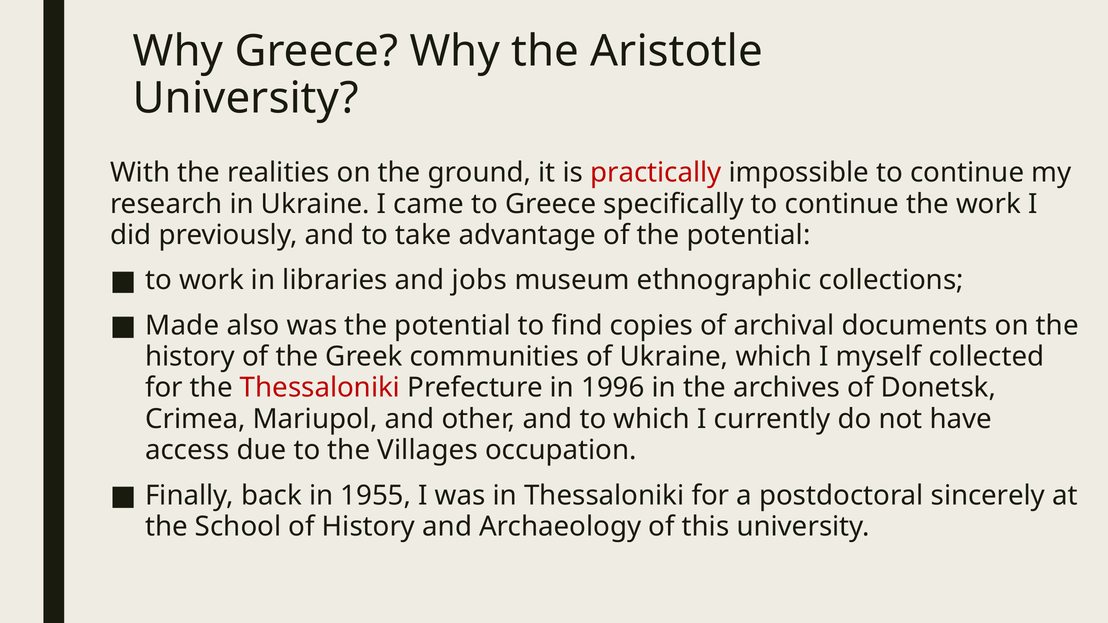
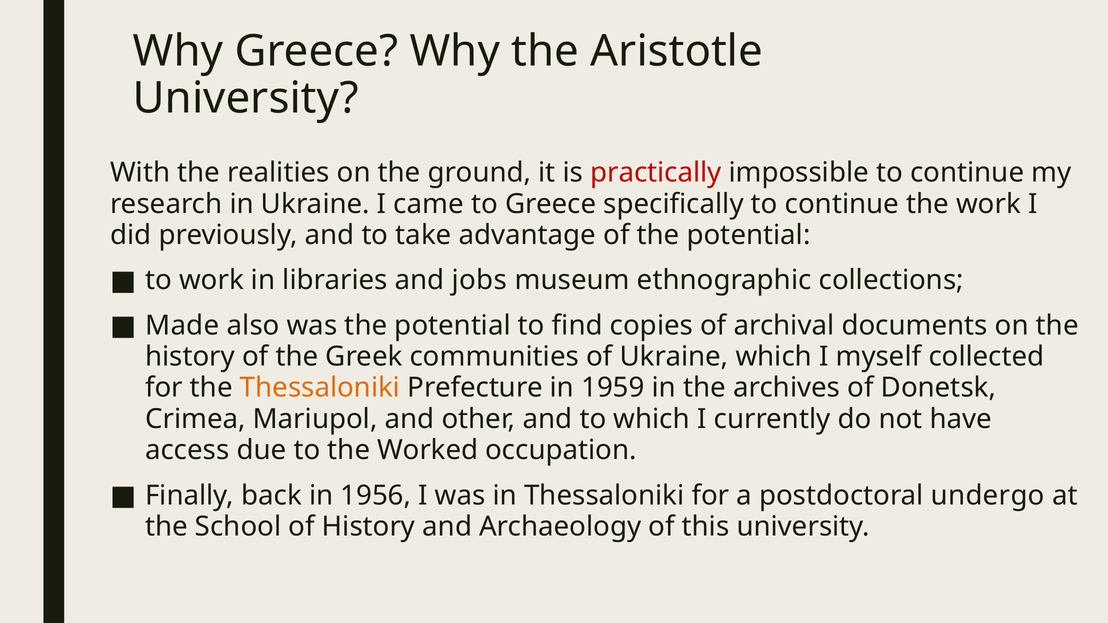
Thessaloniki colour: red -> orange (320, 388)
1996: 1996 -> 1959 (613, 388)
Villages: Villages -> Worked (428, 450)
1955: 1955 -> 1956 (376, 496)
sincerely: sincerely -> undergo (988, 496)
